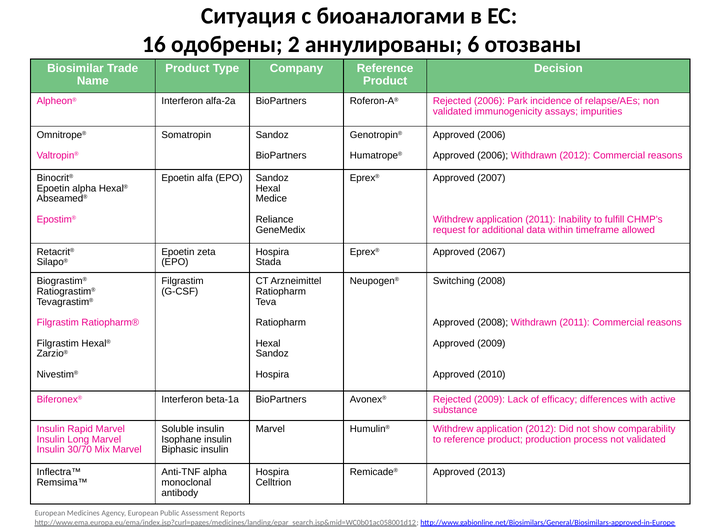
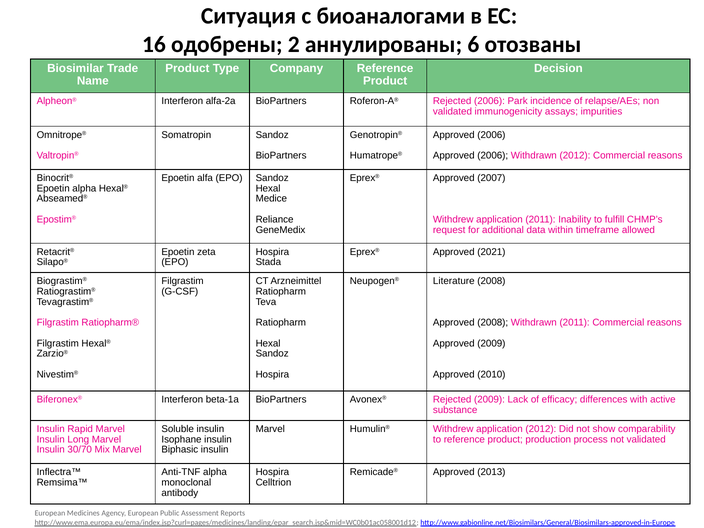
2067: 2067 -> 2021 (491, 252)
Switching: Switching -> Literature (454, 281)
